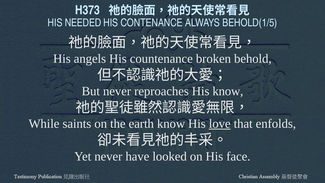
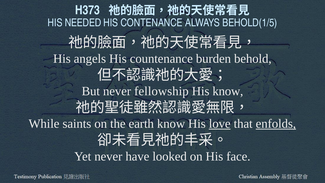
broken: broken -> burden (213, 59)
reproaches: reproaches -> fellowship (161, 91)
enfolds underline: none -> present (276, 124)
